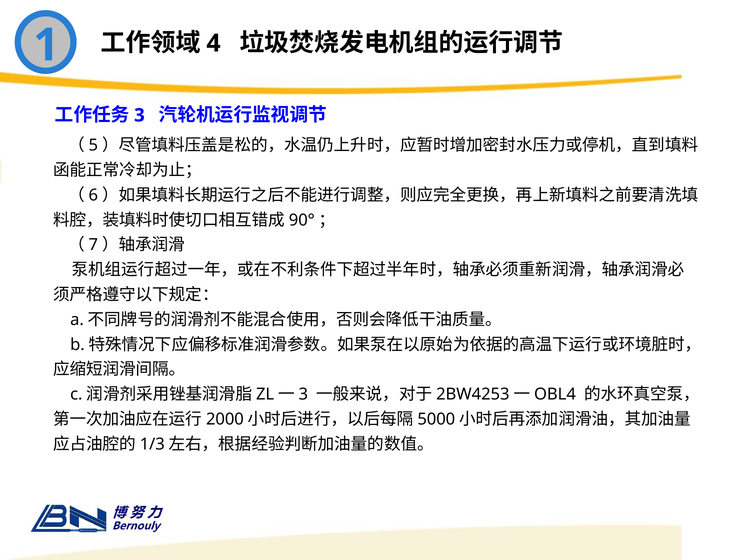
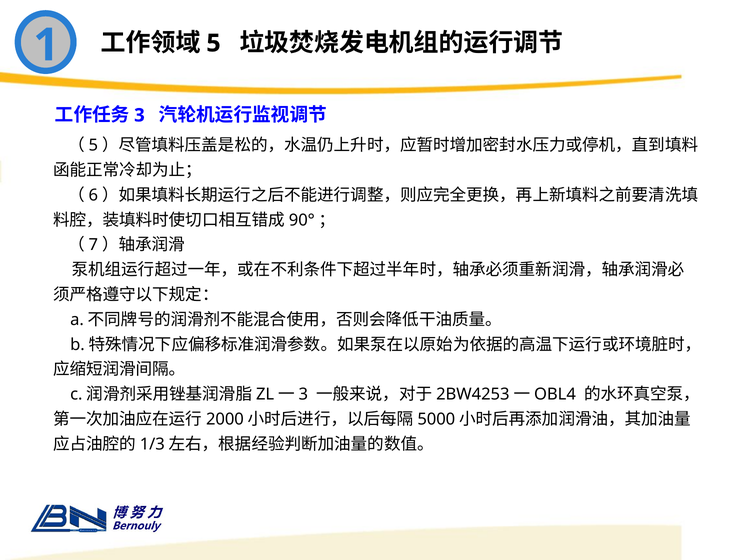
4: 4 -> 5 (214, 43)
